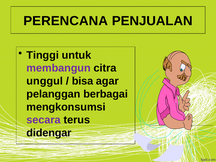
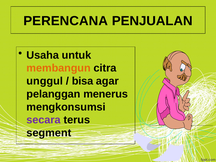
Tinggi: Tinggi -> Usaha (43, 55)
membangun colour: purple -> orange (59, 68)
berbagai: berbagai -> menerus (106, 94)
didengar: didengar -> segment (49, 133)
